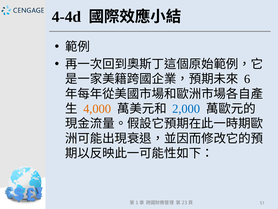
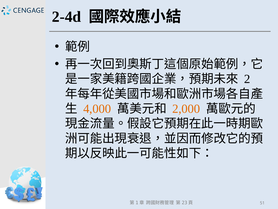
4-4d: 4-4d -> 2-4d (67, 17)
6: 6 -> 2 (247, 79)
2,000 colour: blue -> orange (186, 109)
